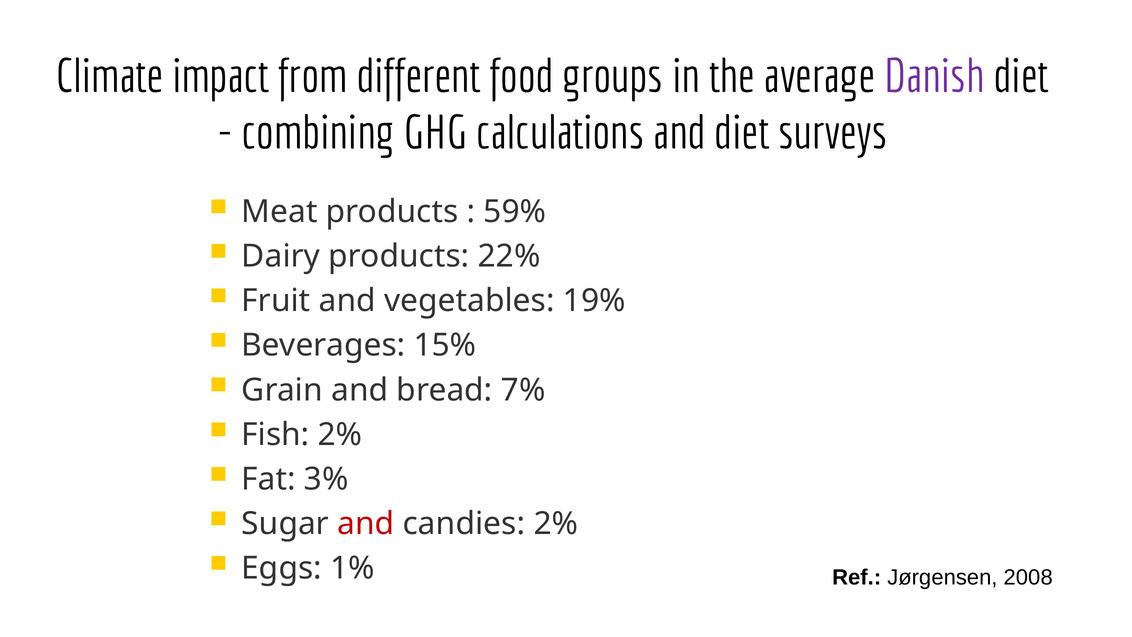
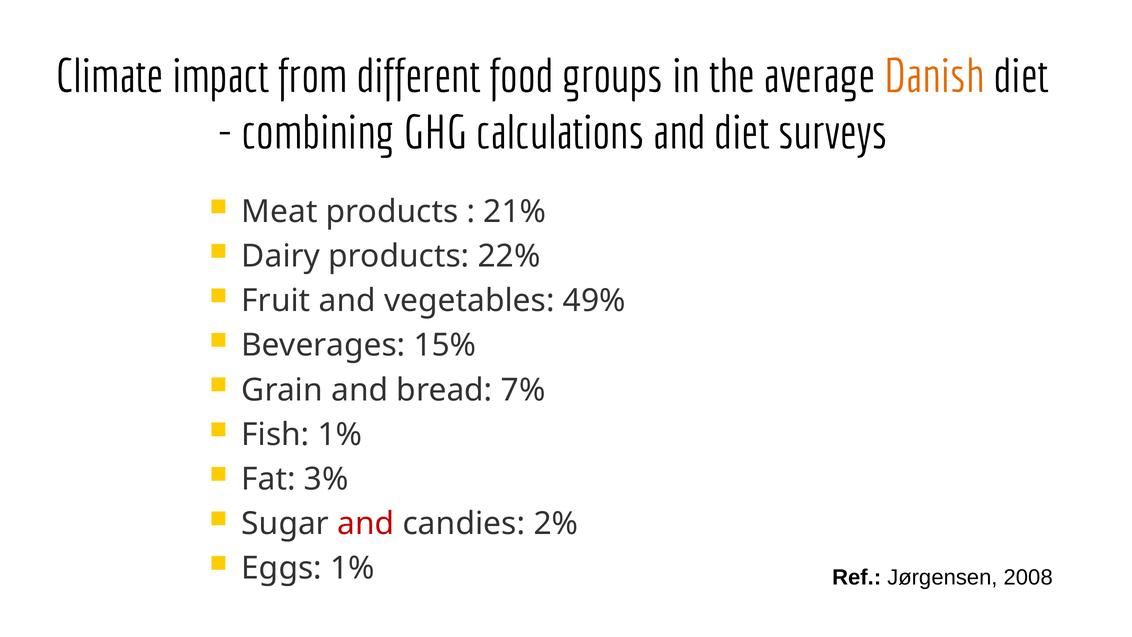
Danish colour: purple -> orange (935, 76)
59%: 59% -> 21% (515, 212)
19%: 19% -> 49% (594, 301)
Fish 2%: 2% -> 1% (340, 434)
